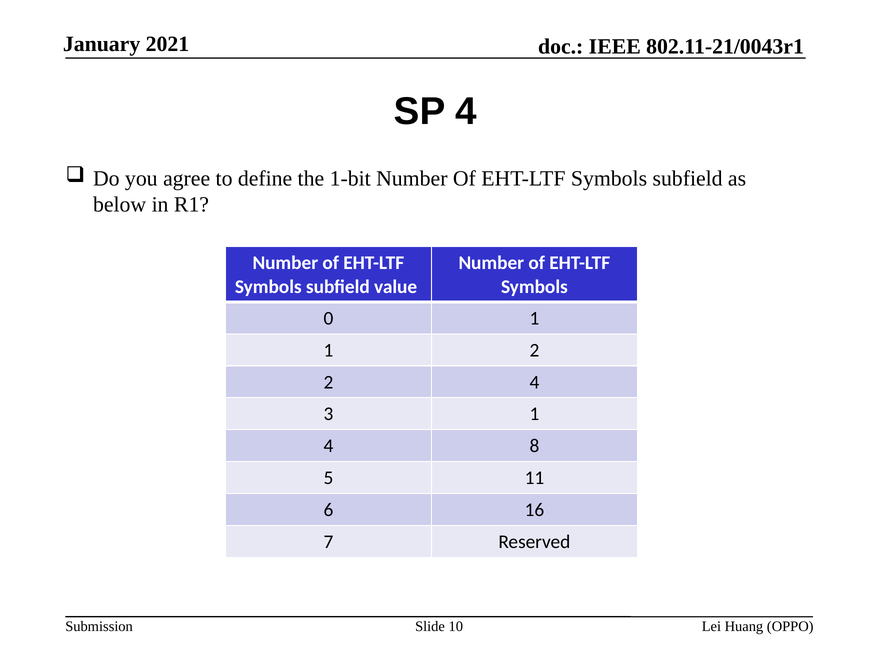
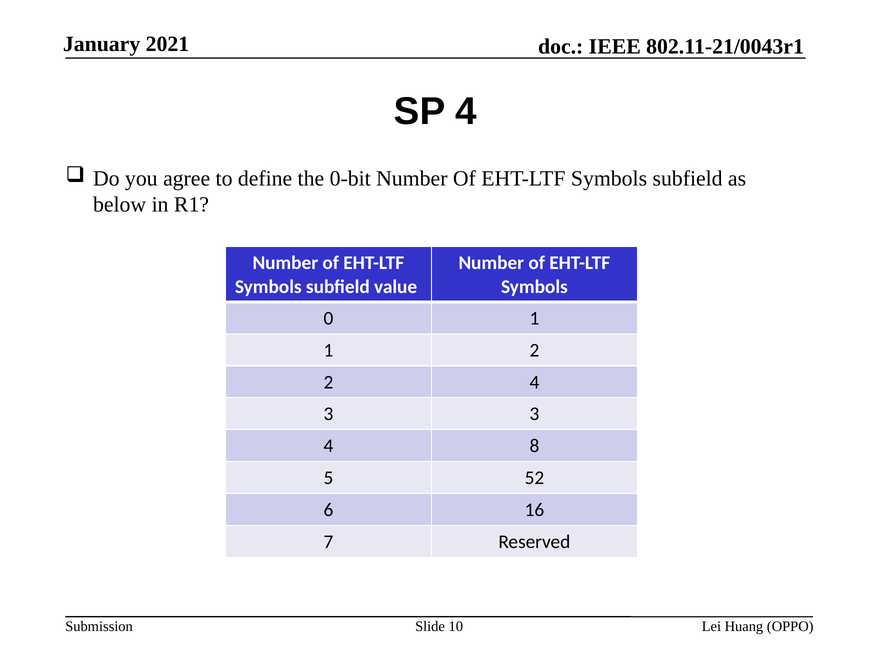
1-bit: 1-bit -> 0-bit (350, 179)
3 1: 1 -> 3 (534, 414)
11: 11 -> 52 (534, 478)
